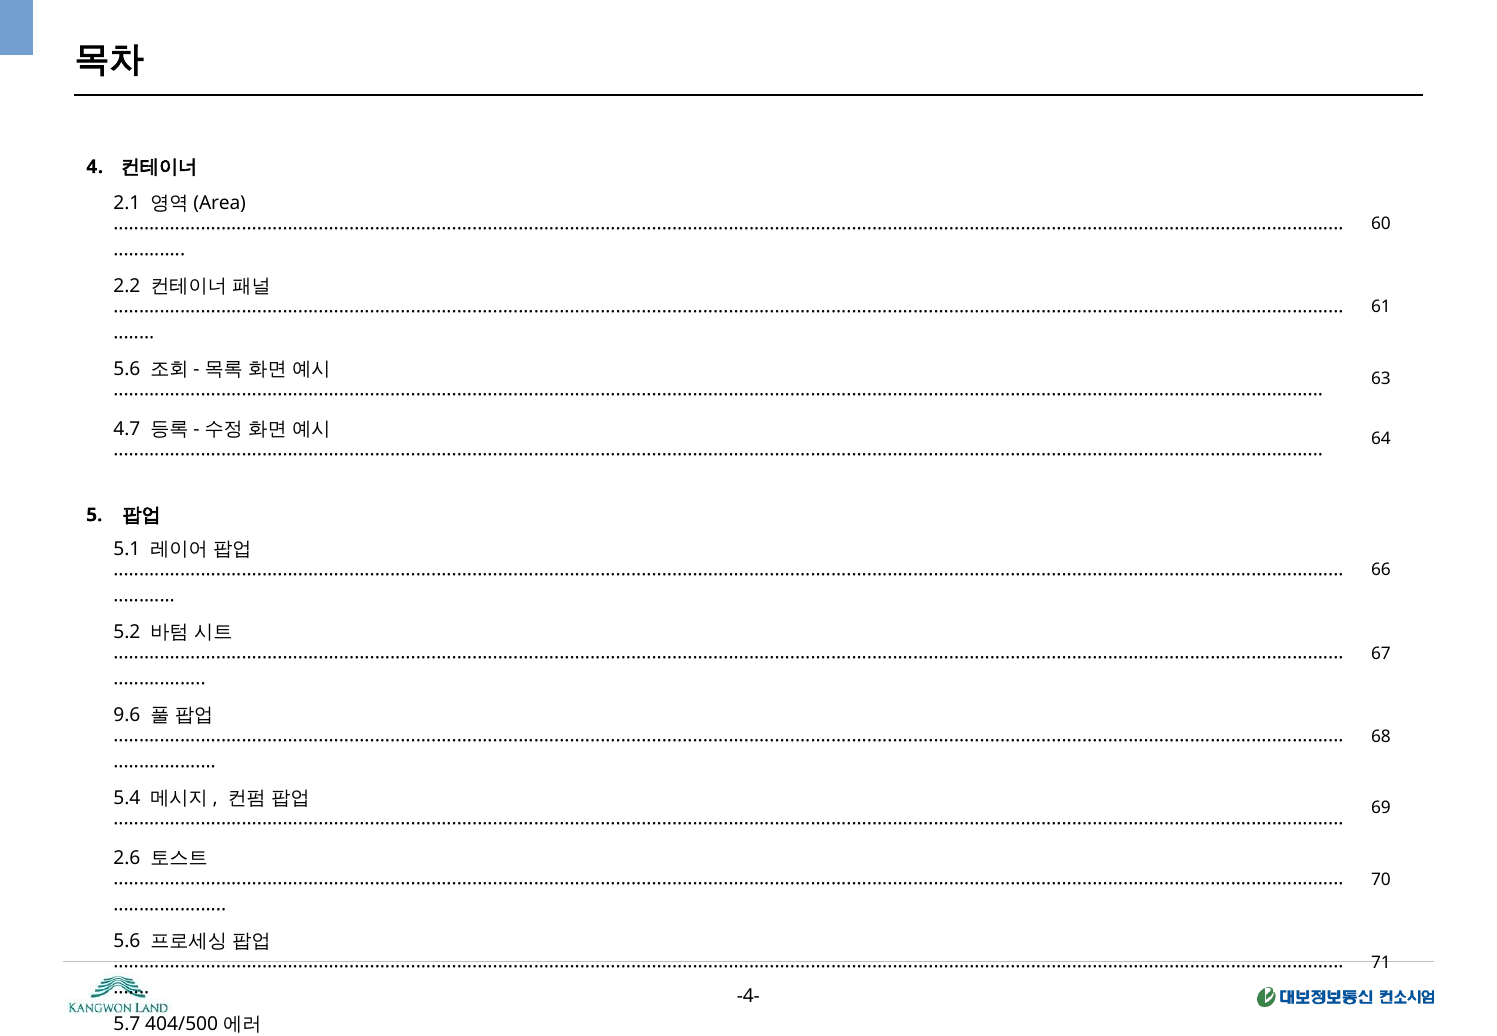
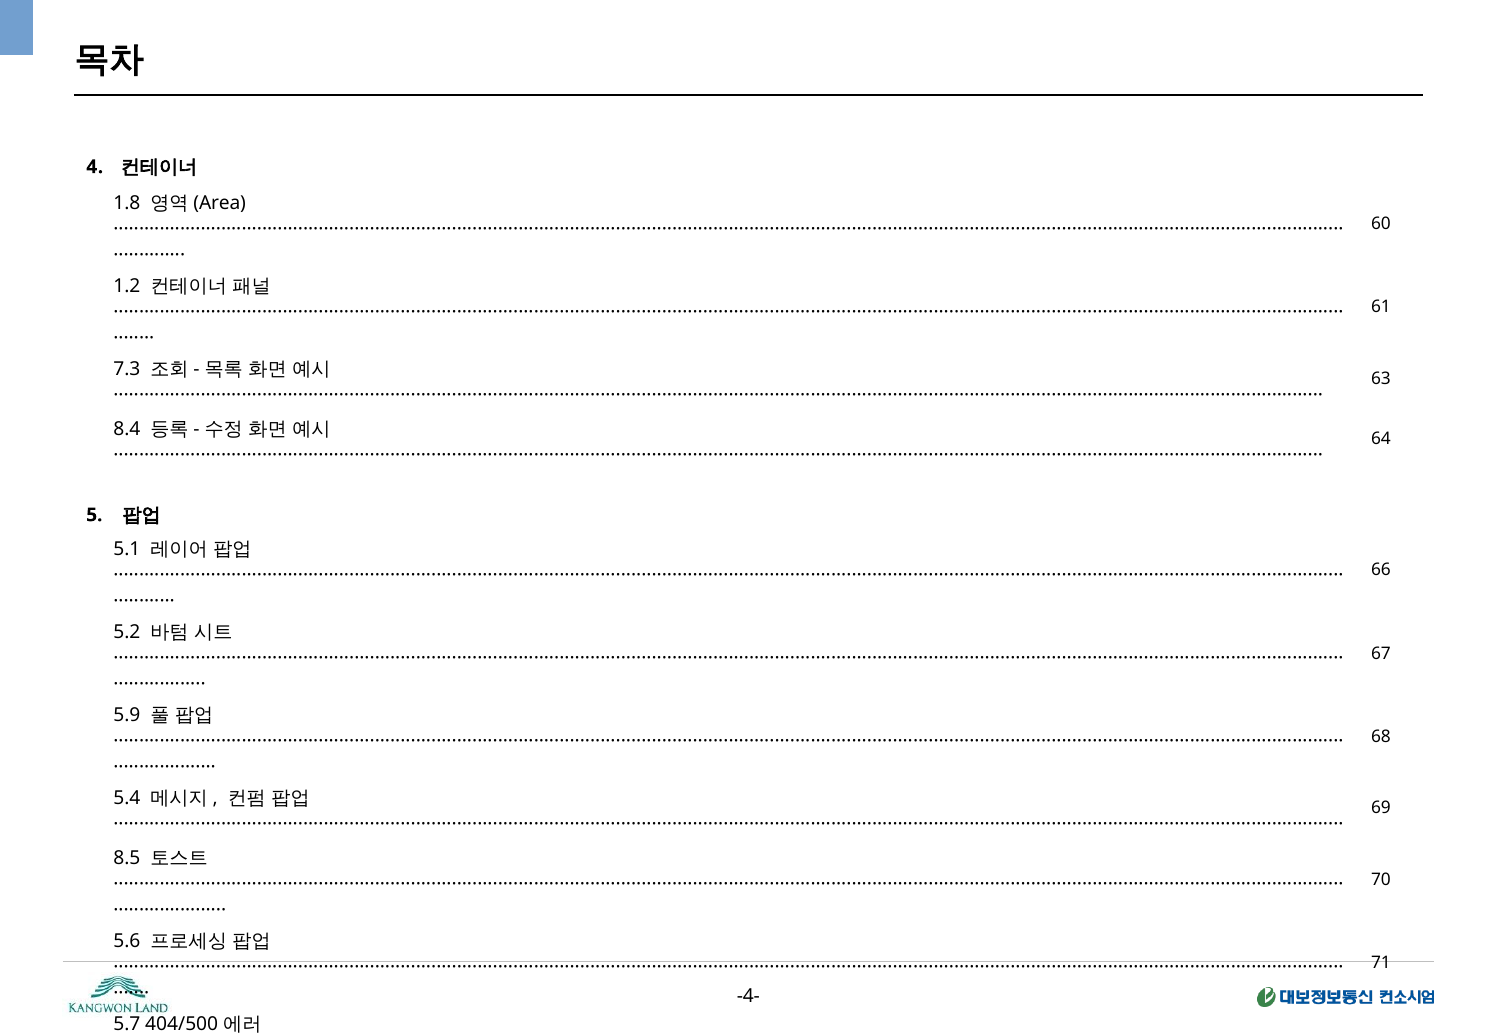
2.1: 2.1 -> 1.8 (127, 203)
2.2: 2.2 -> 1.2 (127, 286)
5.6: 5.6 -> 7.3 (127, 369)
4.7: 4.7 -> 8.4 (127, 429)
9.6: 9.6 -> 5.9 (127, 715)
2.6: 2.6 -> 8.5 (127, 858)
